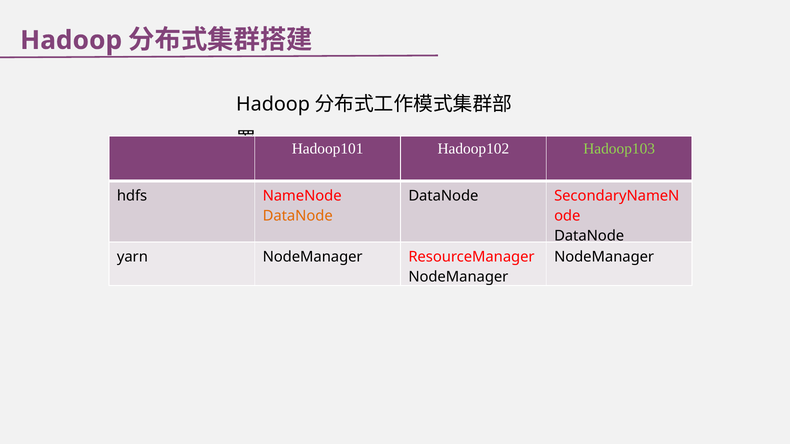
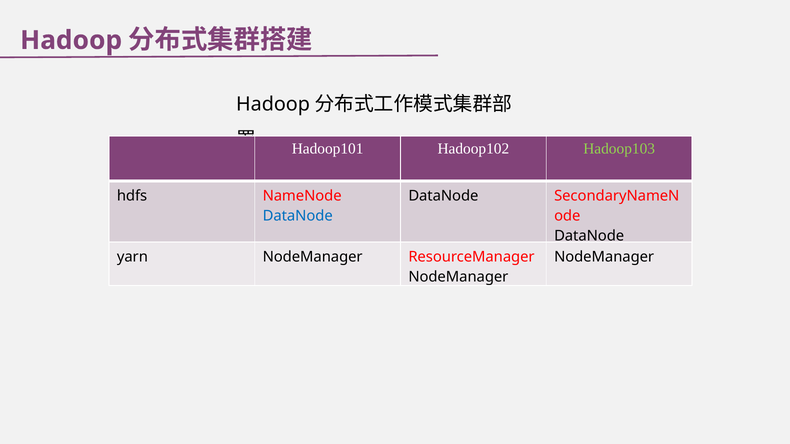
DataNode colour: orange -> blue (298, 216)
